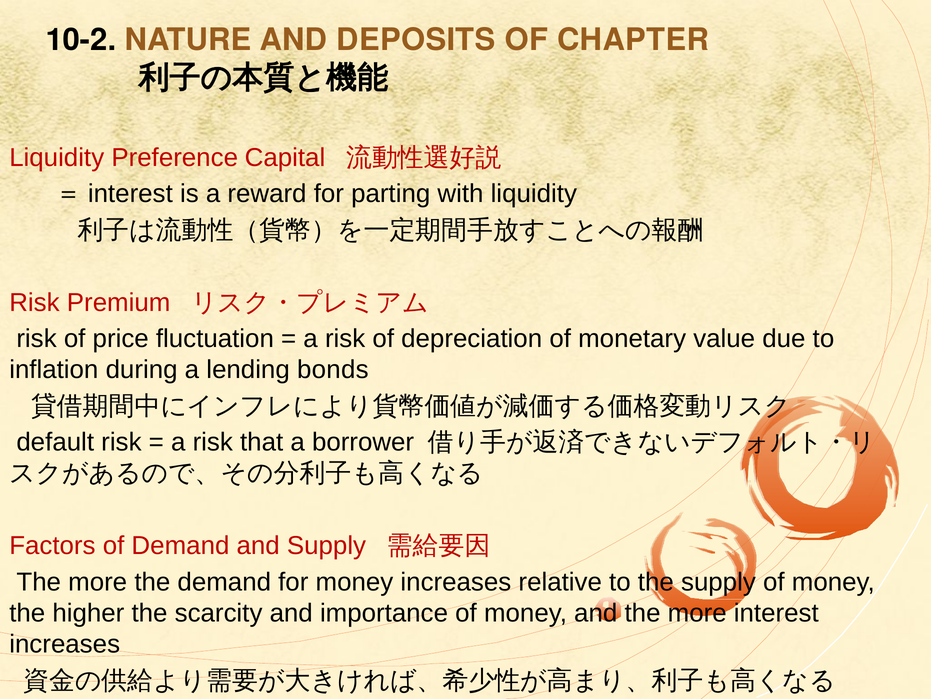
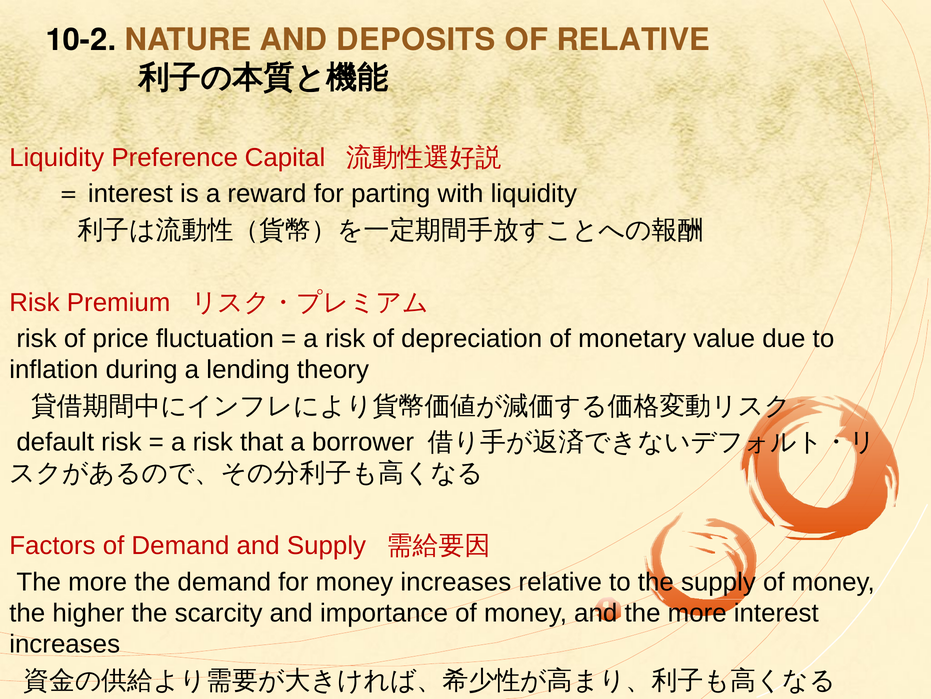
OF CHAPTER: CHAPTER -> RELATIVE (633, 40)
bonds: bonds -> theory (333, 369)
